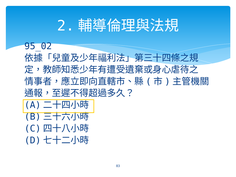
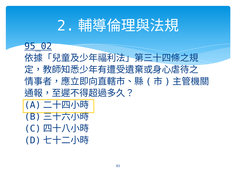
95_02 underline: none -> present (38, 46)
